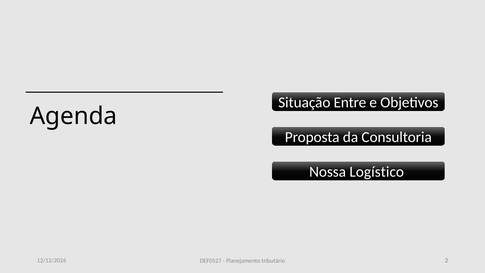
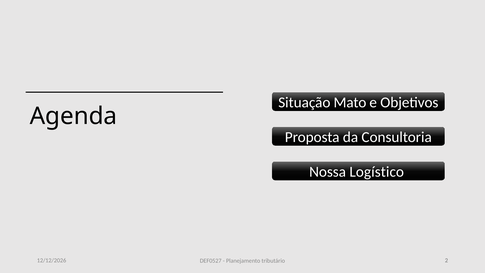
Entre: Entre -> Mato (350, 103)
